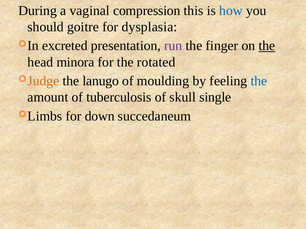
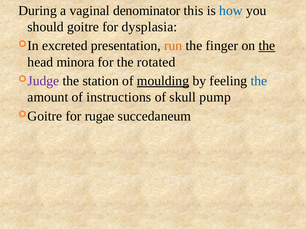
compression: compression -> denominator (147, 11)
run colour: purple -> orange (173, 46)
Judge colour: orange -> purple (43, 81)
lanugo: lanugo -> station (101, 81)
moulding underline: none -> present (163, 81)
tuberculosis: tuberculosis -> instructions (119, 97)
single: single -> pump (215, 97)
Limbs: Limbs -> Goitre (45, 116)
down: down -> rugae (100, 116)
